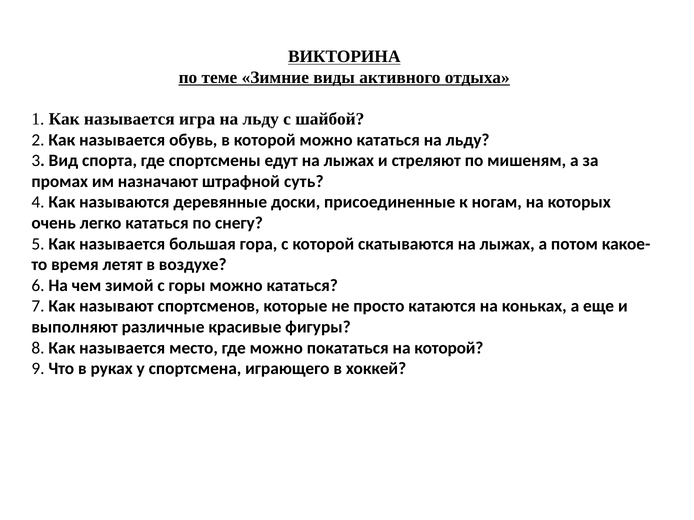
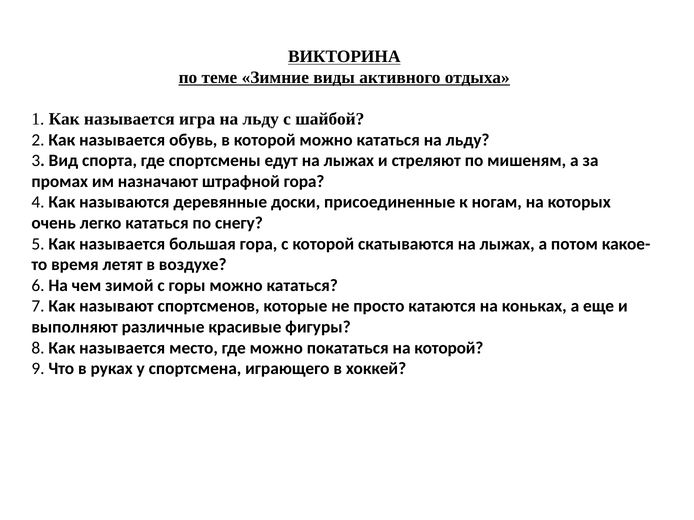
штрафной суть: суть -> гора (304, 182)
